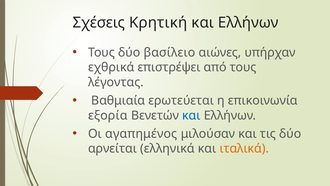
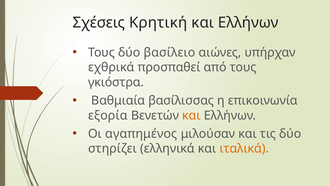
επιστρέψει: επιστρέψει -> προσπαθεί (169, 67)
λέγοντας: λέγοντας -> γκιόστρα (116, 82)
ερωτεύεται: ερωτεύεται -> βασίλισσας (181, 100)
και colour: blue -> orange (191, 115)
αρνείται: αρνείται -> στηρίζει (112, 148)
